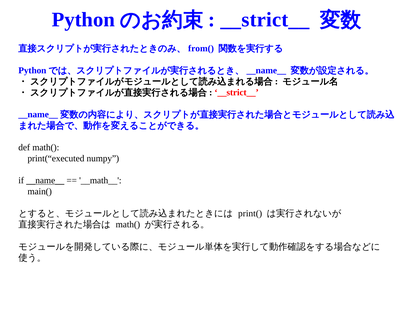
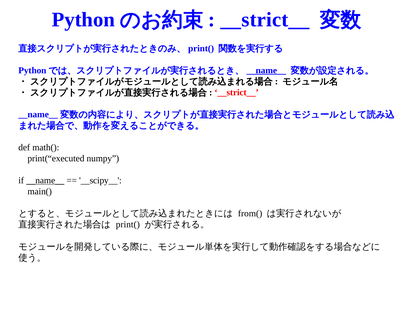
from(: from( -> print( (201, 48)
__name__ underline: none -> present (266, 70)
__math__: __math__ -> __scipy__ (100, 180)
print(: print( -> from( (250, 213)
math(: math( -> print( (128, 224)
